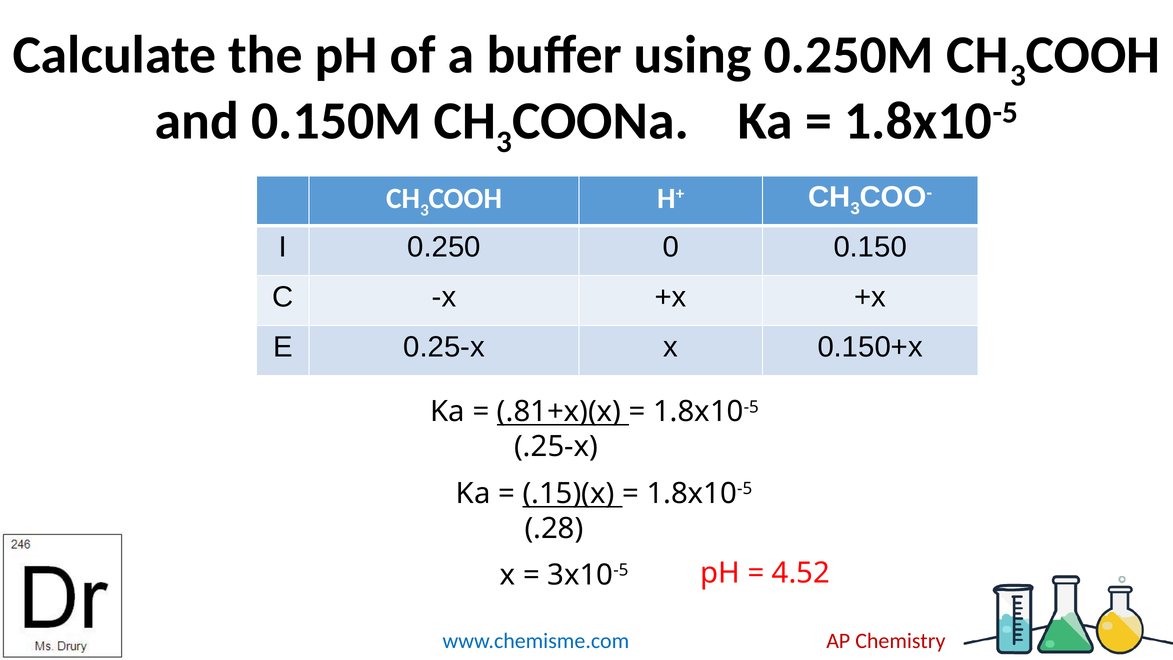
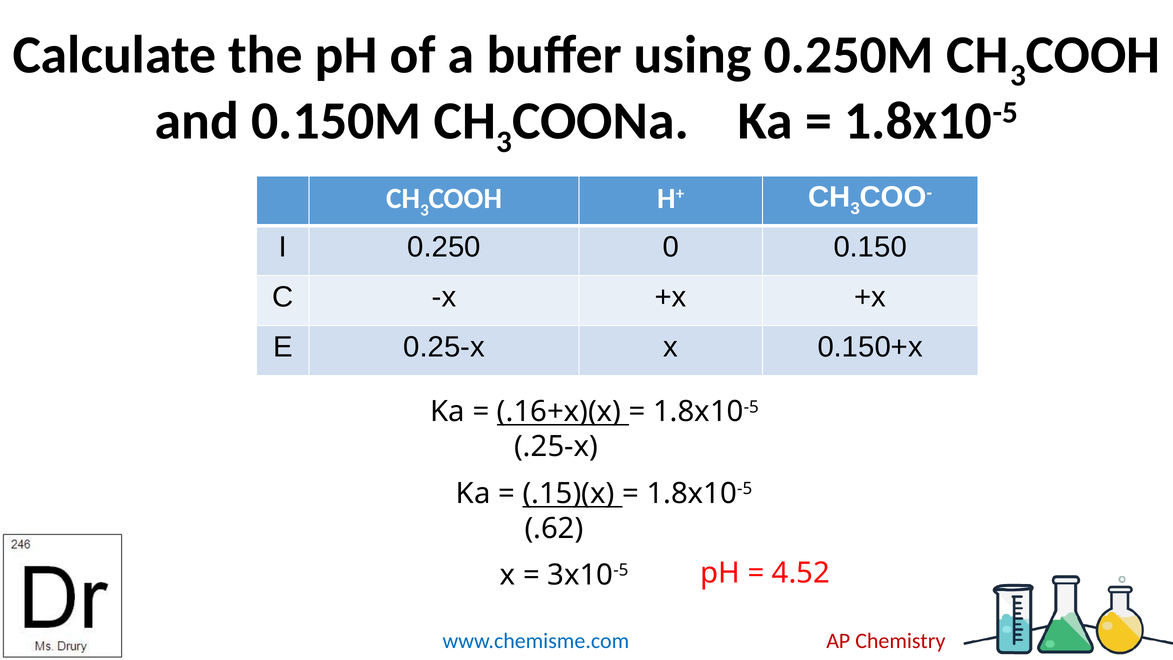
.81+x)(x: .81+x)(x -> .16+x)(x (559, 411)
.28: .28 -> .62 (554, 528)
